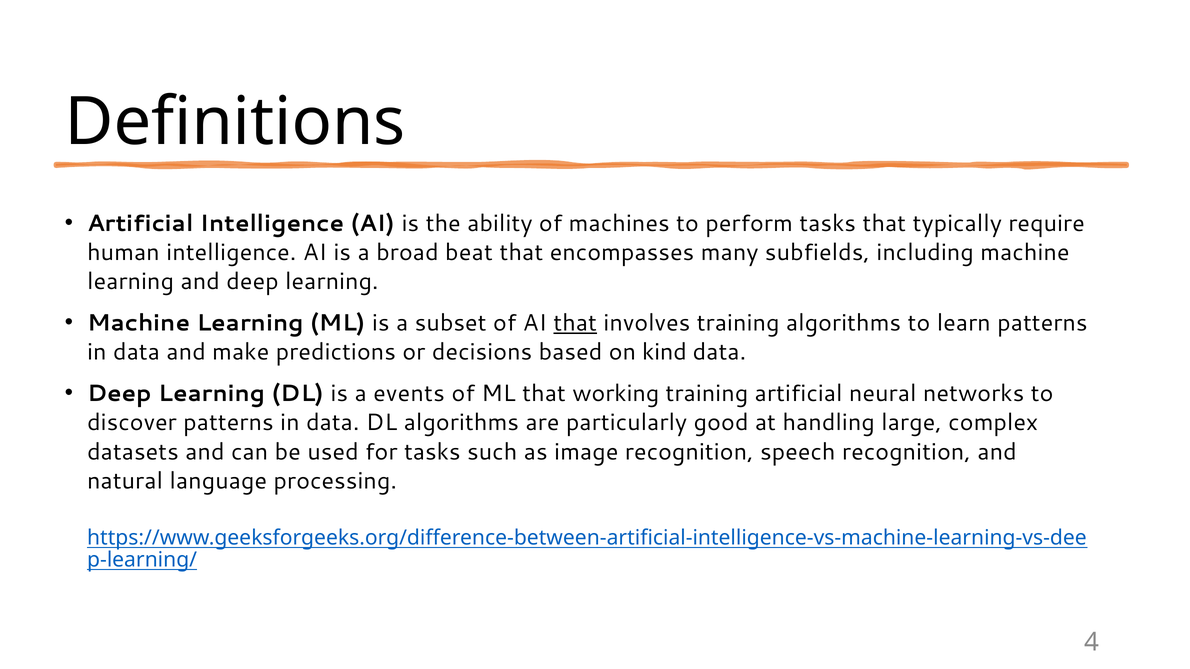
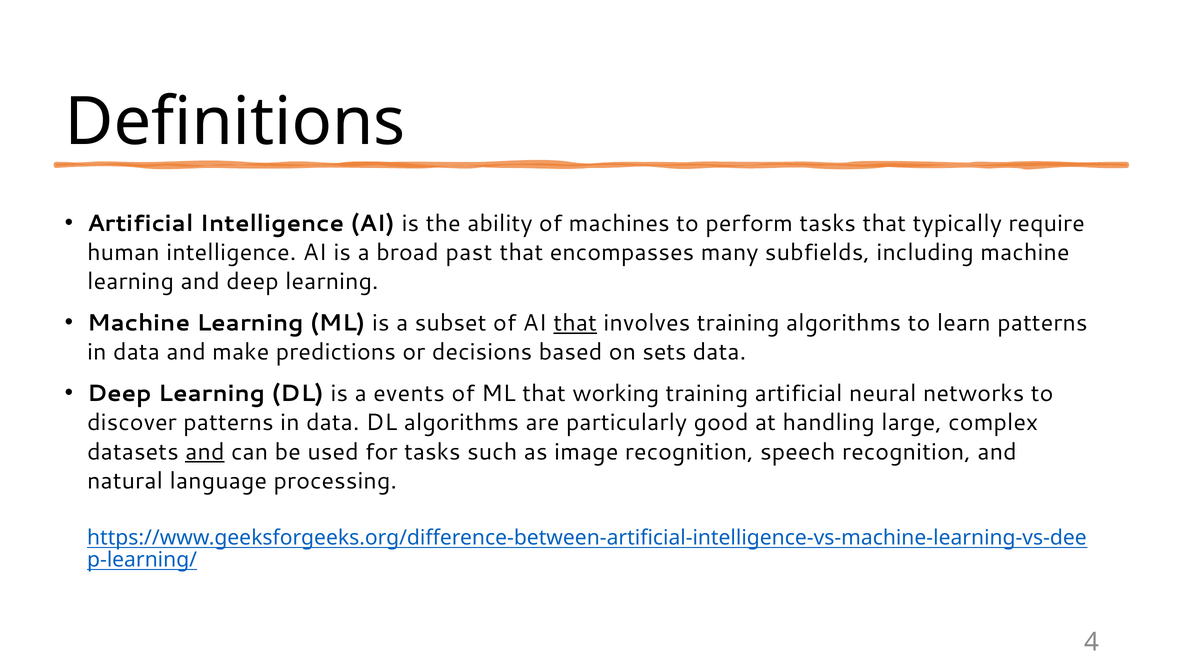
beat: beat -> past (469, 253)
kind: kind -> sets (664, 352)
and underline: none -> present (205, 452)
